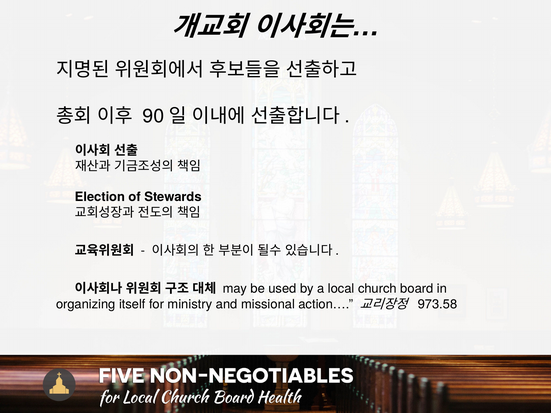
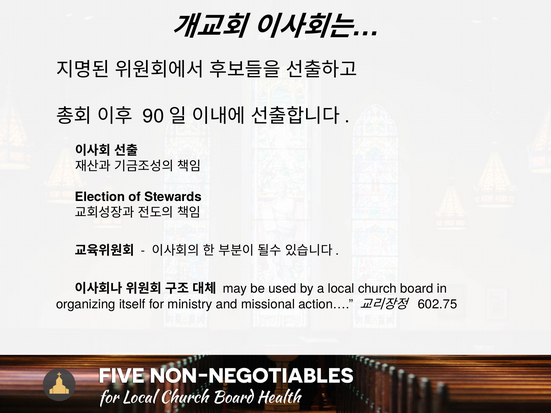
973.58: 973.58 -> 602.75 (437, 304)
